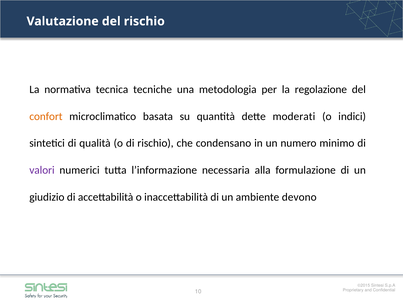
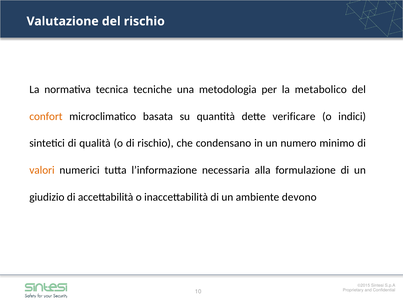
regolazione: regolazione -> metabolico (321, 90)
moderati: moderati -> verificare (294, 116)
valori colour: purple -> orange (42, 170)
